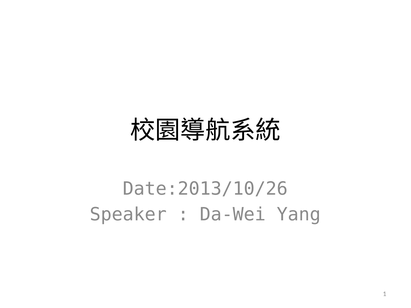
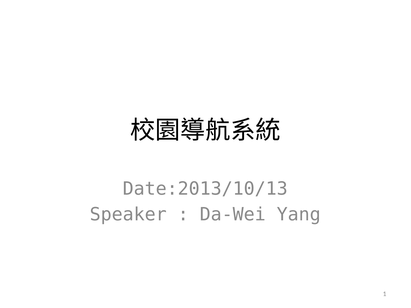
Date:2013/10/26: Date:2013/10/26 -> Date:2013/10/13 (205, 189)
